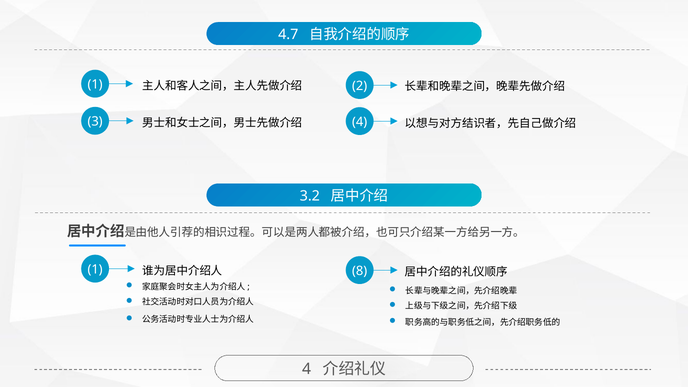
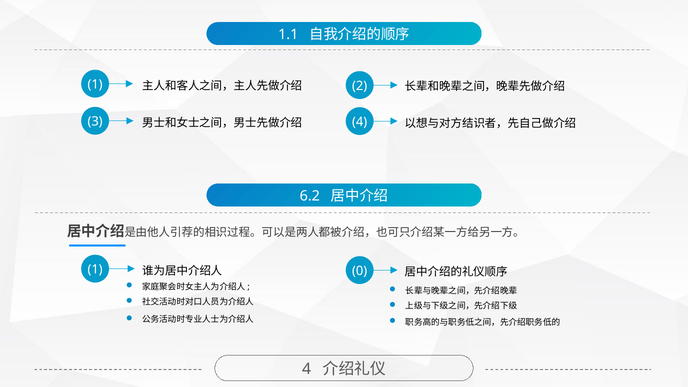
4.7: 4.7 -> 1.1 (288, 34)
3.2: 3.2 -> 6.2 (310, 196)
8: 8 -> 0 (360, 271)
